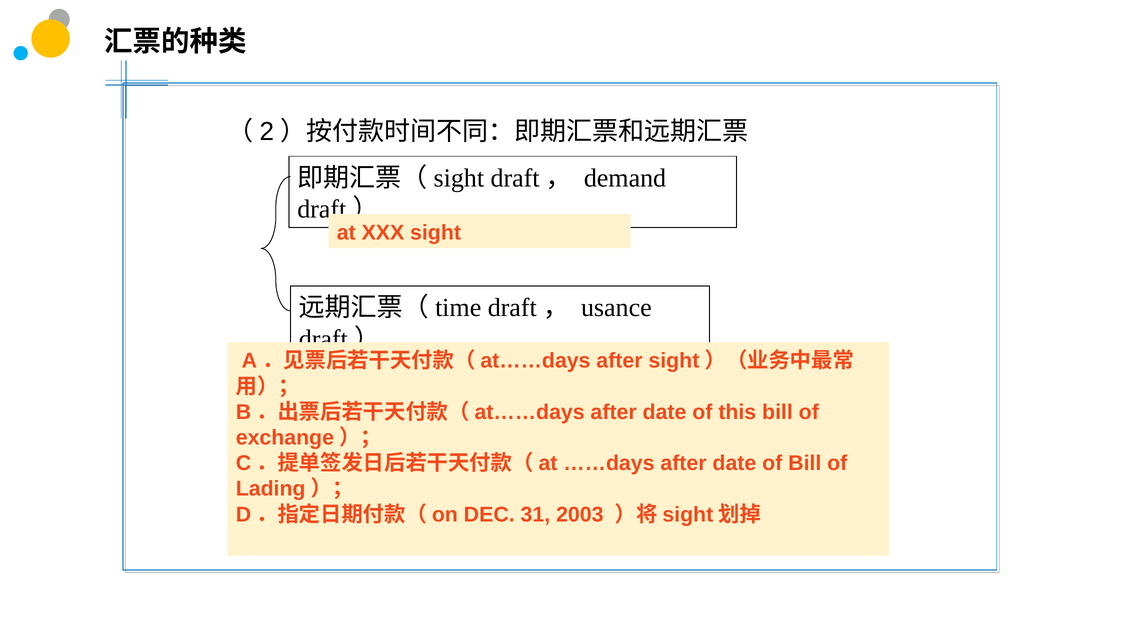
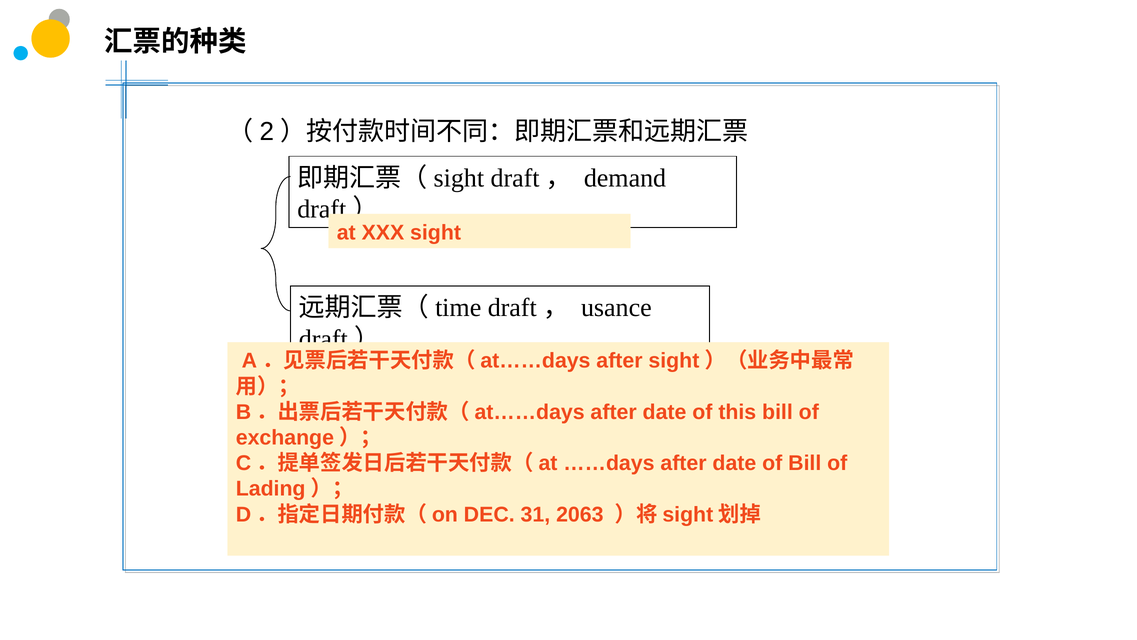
2003: 2003 -> 2063 (580, 514)
